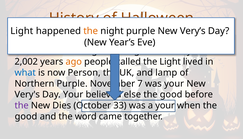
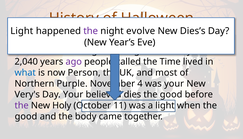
the colour: orange -> purple (91, 31)
night purple: purple -> evolve (141, 31)
Very’s: Very’s -> Dies’s (193, 31)
2,002: 2,002 -> 2,040 (26, 62)
ago colour: orange -> purple (74, 62)
the Light: Light -> Time (170, 62)
lamp: lamp -> most (166, 73)
7: 7 -> 4 (140, 83)
else: else -> dies (132, 94)
Dies: Dies -> Holy (62, 105)
33: 33 -> 11 (120, 105)
a your: your -> light (165, 105)
word: word -> body (86, 116)
